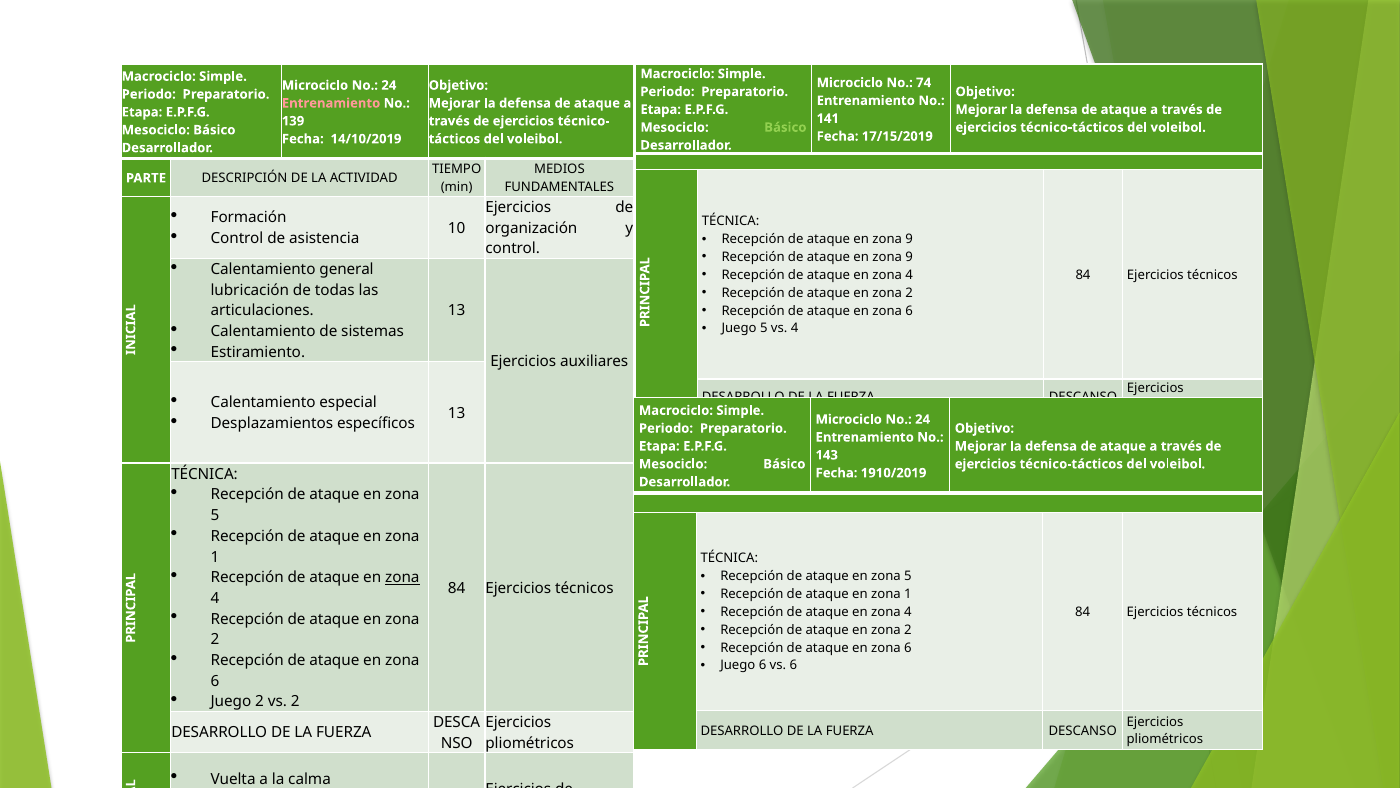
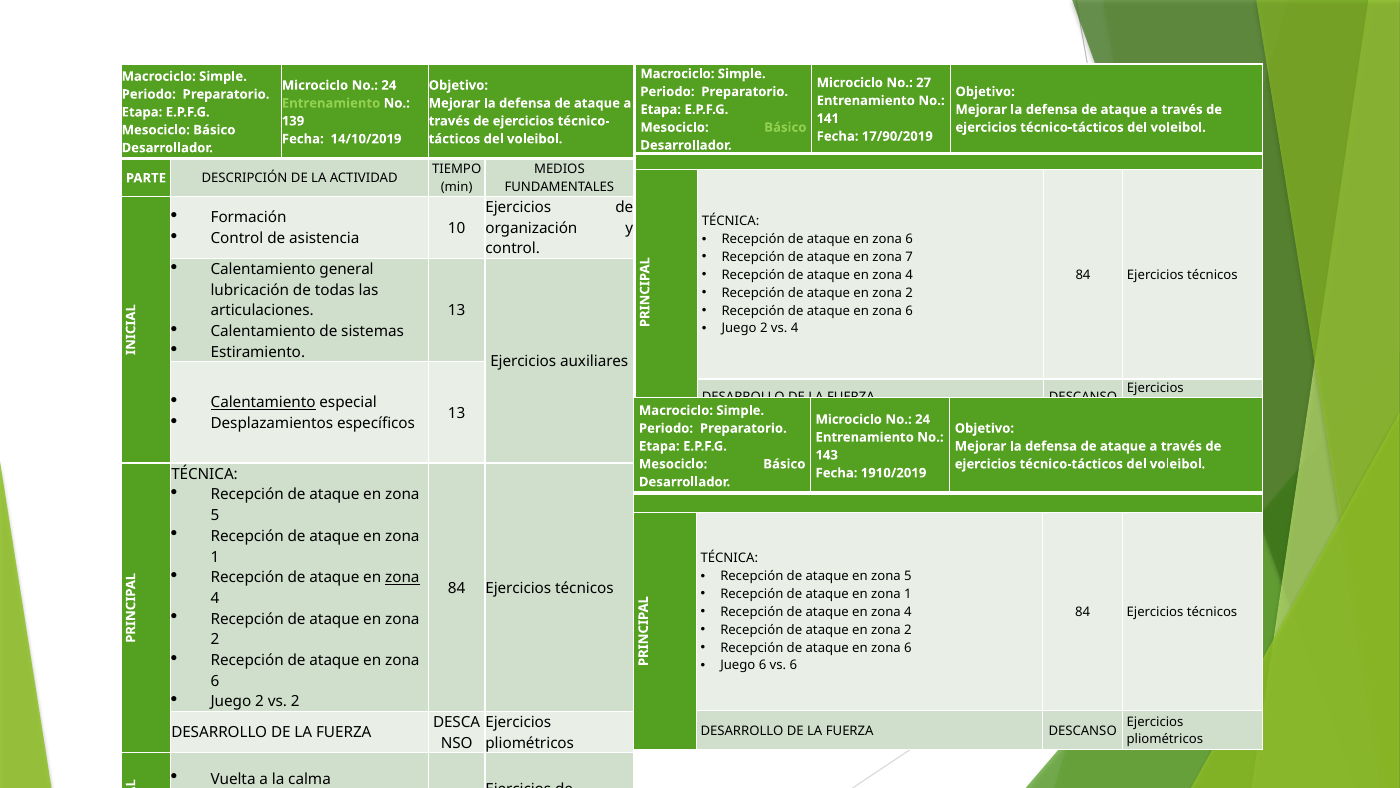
74: 74 -> 27 (924, 83)
Entrenamiento colour: pink -> light green (331, 103)
17/15/2019: 17/15/2019 -> 17/90/2019 (897, 136)
9: 9 -> 6 (909, 239)
9: 9 -> 7 (909, 257)
5: 5 -> 2 (764, 328)
Calentamiento underline: none -> present (263, 403)
